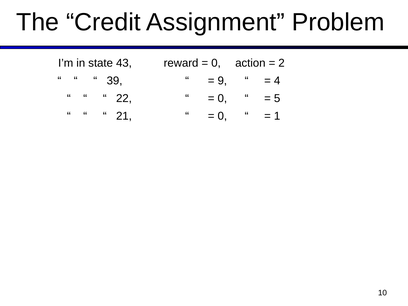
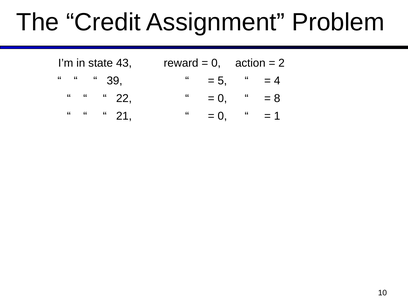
9: 9 -> 5 (222, 81)
5: 5 -> 8 (277, 98)
